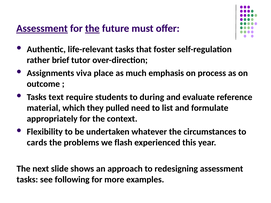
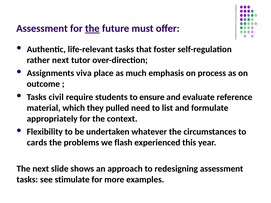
Assessment underline: present -> none (42, 29)
rather brief: brief -> next (61, 60)
text: text -> civil (56, 97)
during: during -> ensure (152, 97)
following: following -> stimulate (72, 180)
